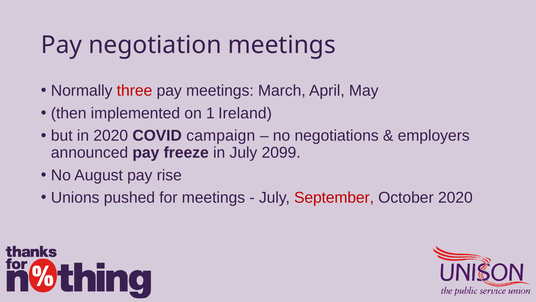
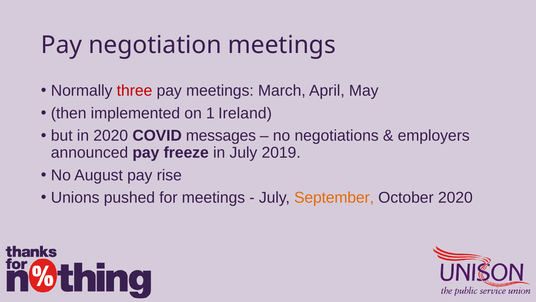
campaign: campaign -> messages (221, 136)
2099: 2099 -> 2019 (281, 152)
September colour: red -> orange (334, 197)
